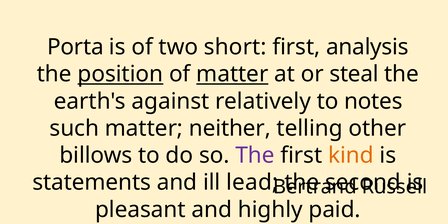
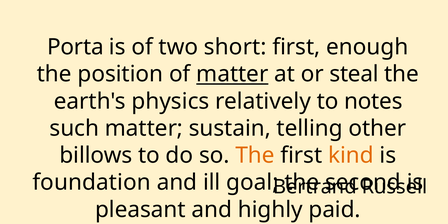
analysis: analysis -> enough (367, 47)
position underline: present -> none (120, 74)
against: against -> physics (170, 101)
neither: neither -> sustain (230, 128)
The colour: purple -> orange (255, 155)
statements: statements -> foundation (92, 182)
lead: lead -> goal (252, 182)
